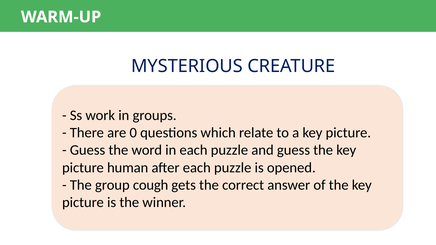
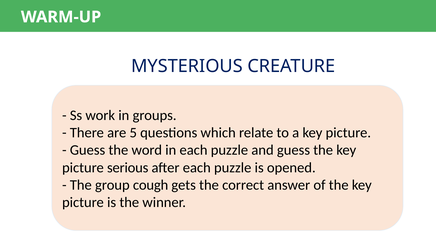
0: 0 -> 5 (133, 133)
human: human -> serious (128, 168)
